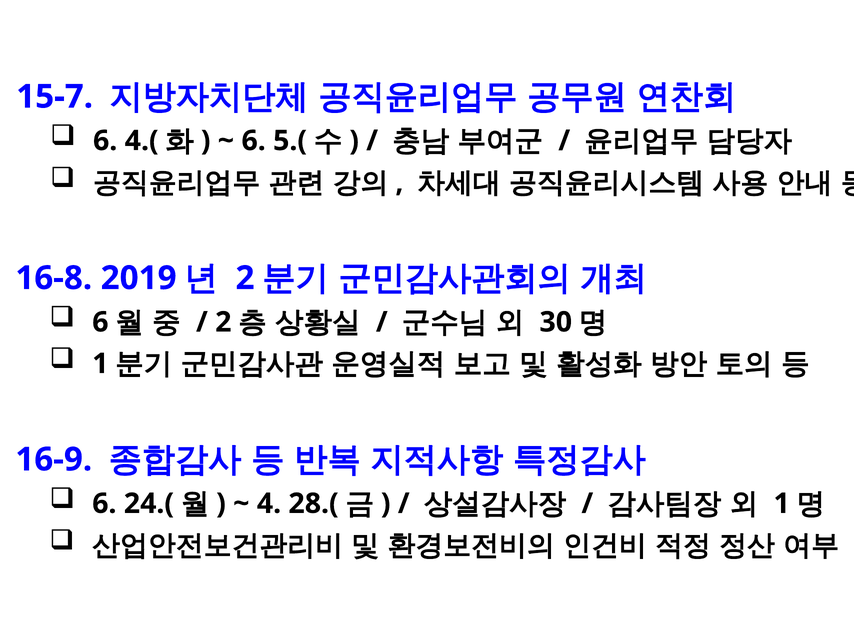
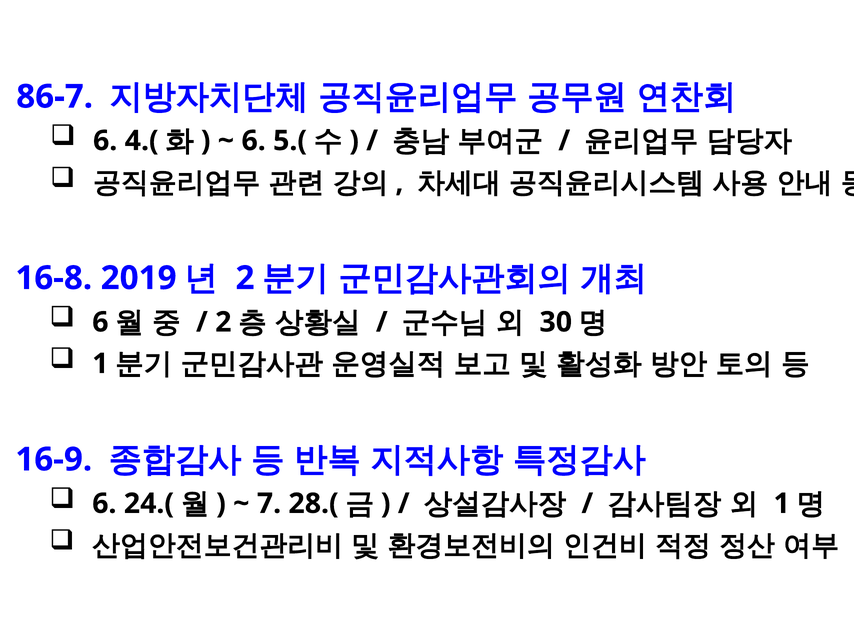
15-7: 15-7 -> 86-7 (55, 97)
4: 4 -> 7 (269, 504)
